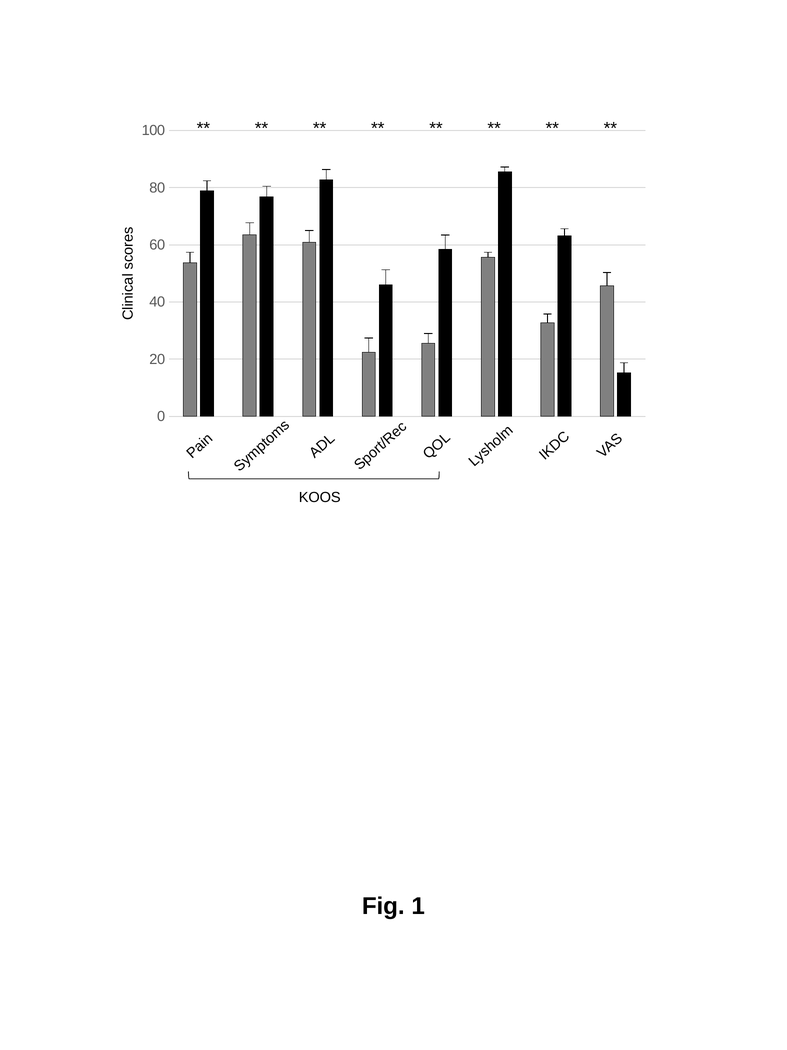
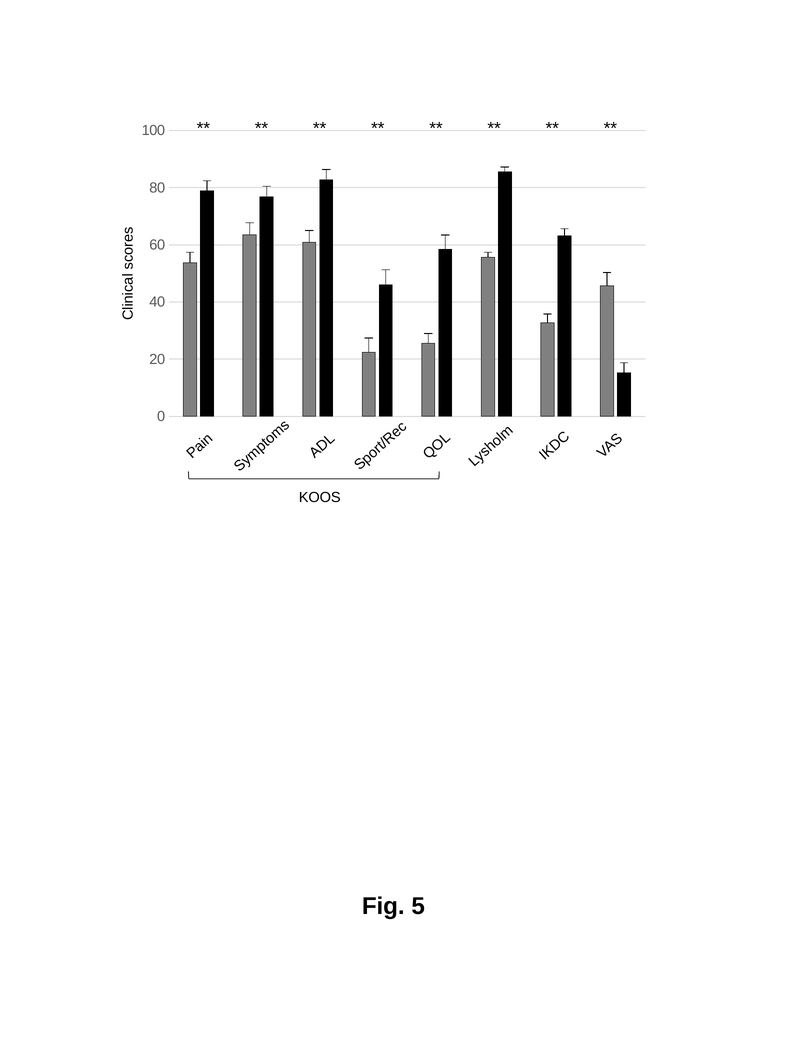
1: 1 -> 5 (418, 906)
